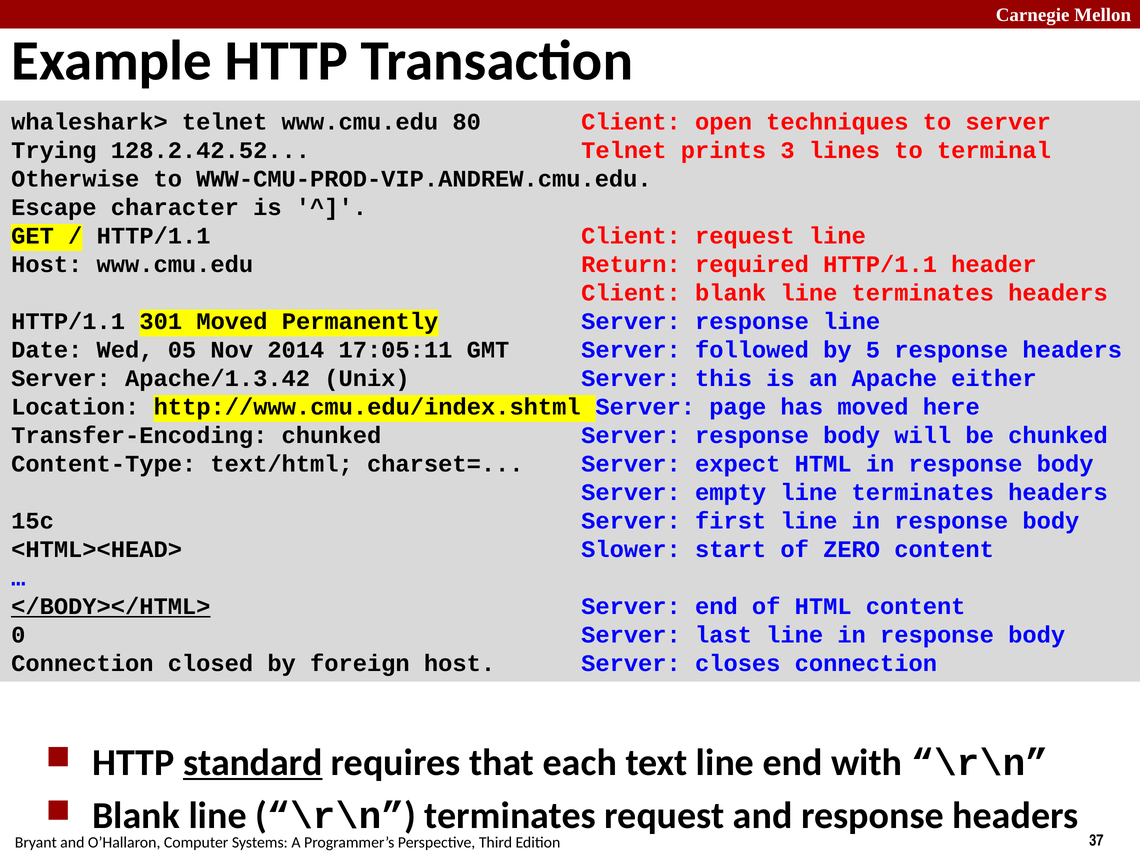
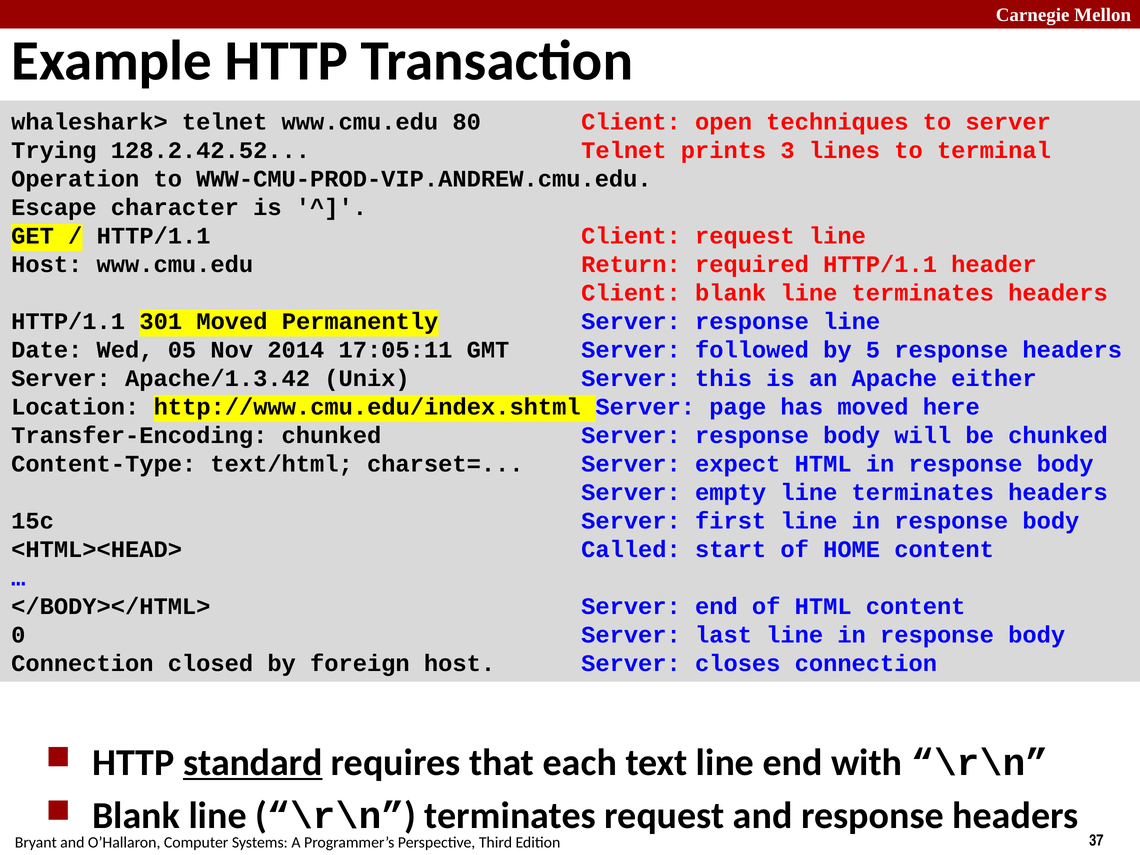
Otherwise: Otherwise -> Operation (75, 179)
Slower: Slower -> Called (631, 550)
ZERO: ZERO -> HOME (852, 550)
</BODY></HTML> underline: present -> none (111, 607)
